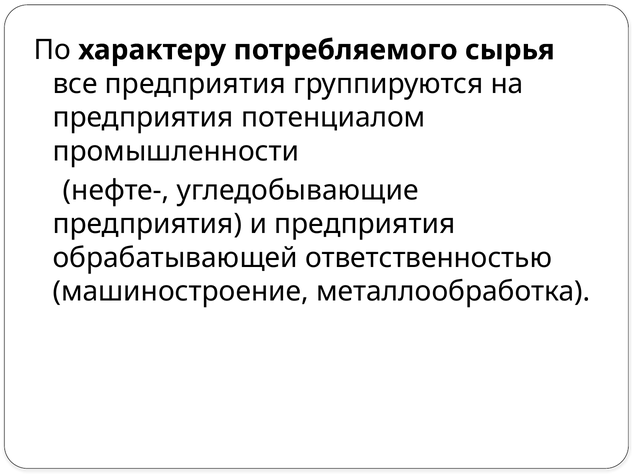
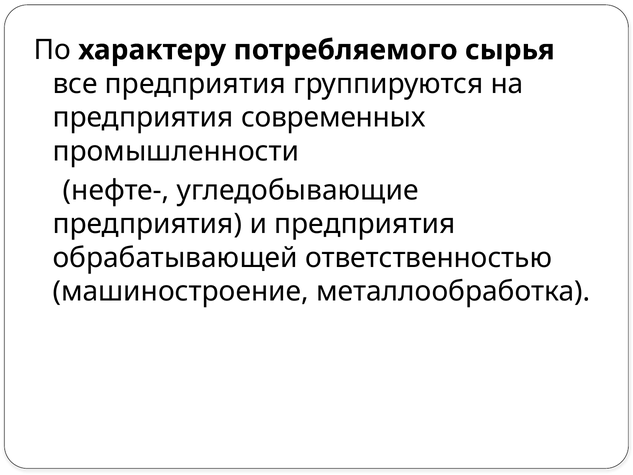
потенциалом: потенциалом -> современных (333, 118)
